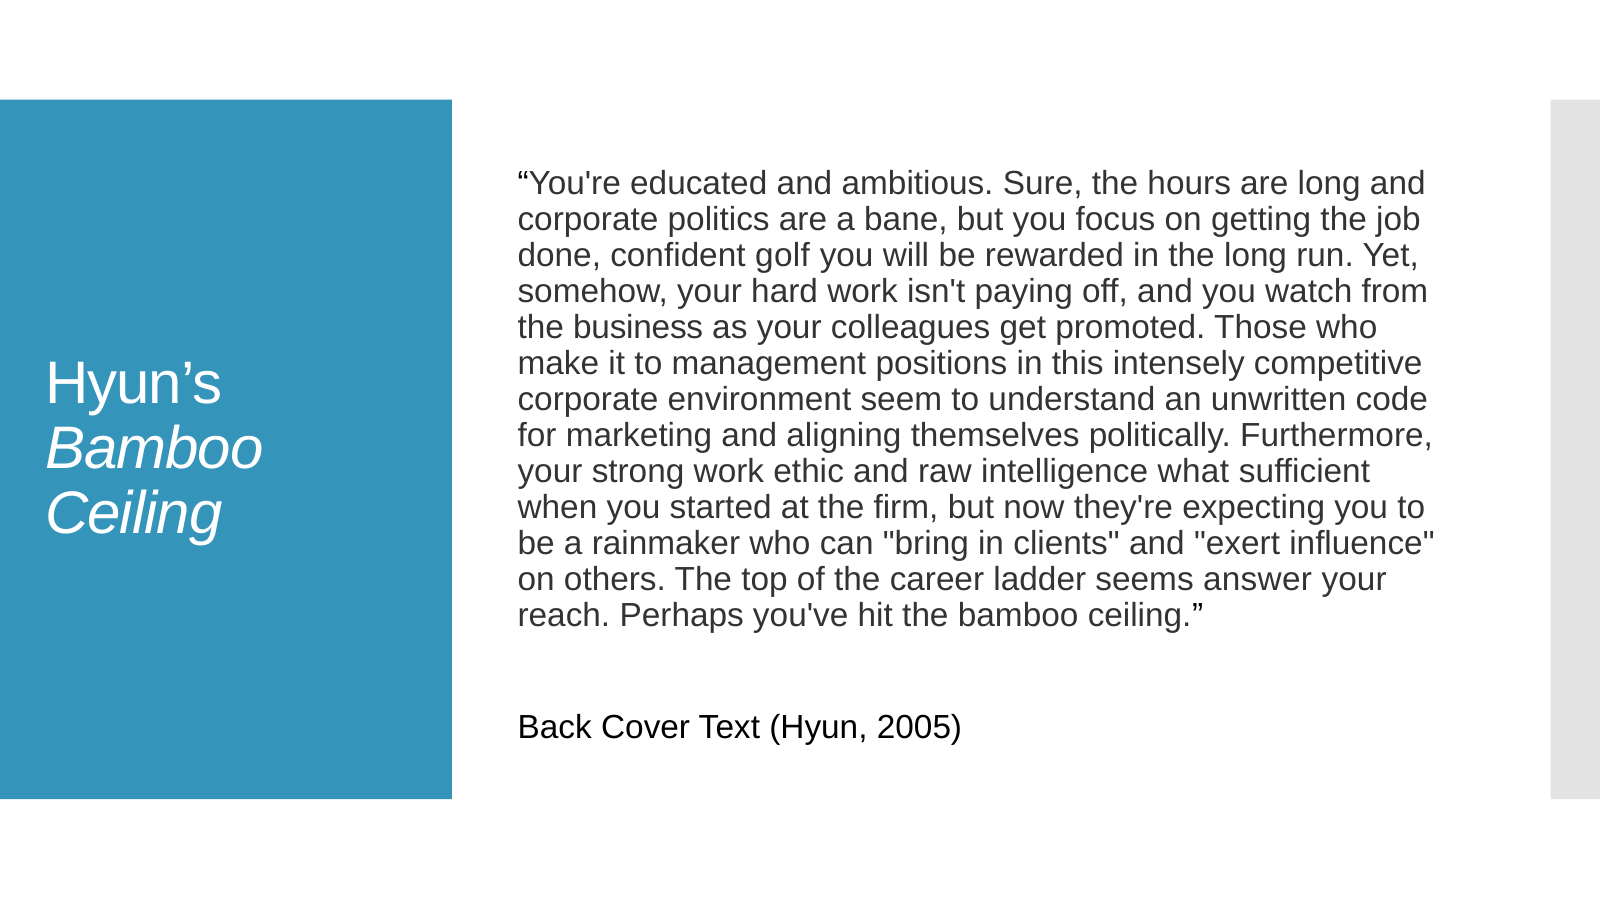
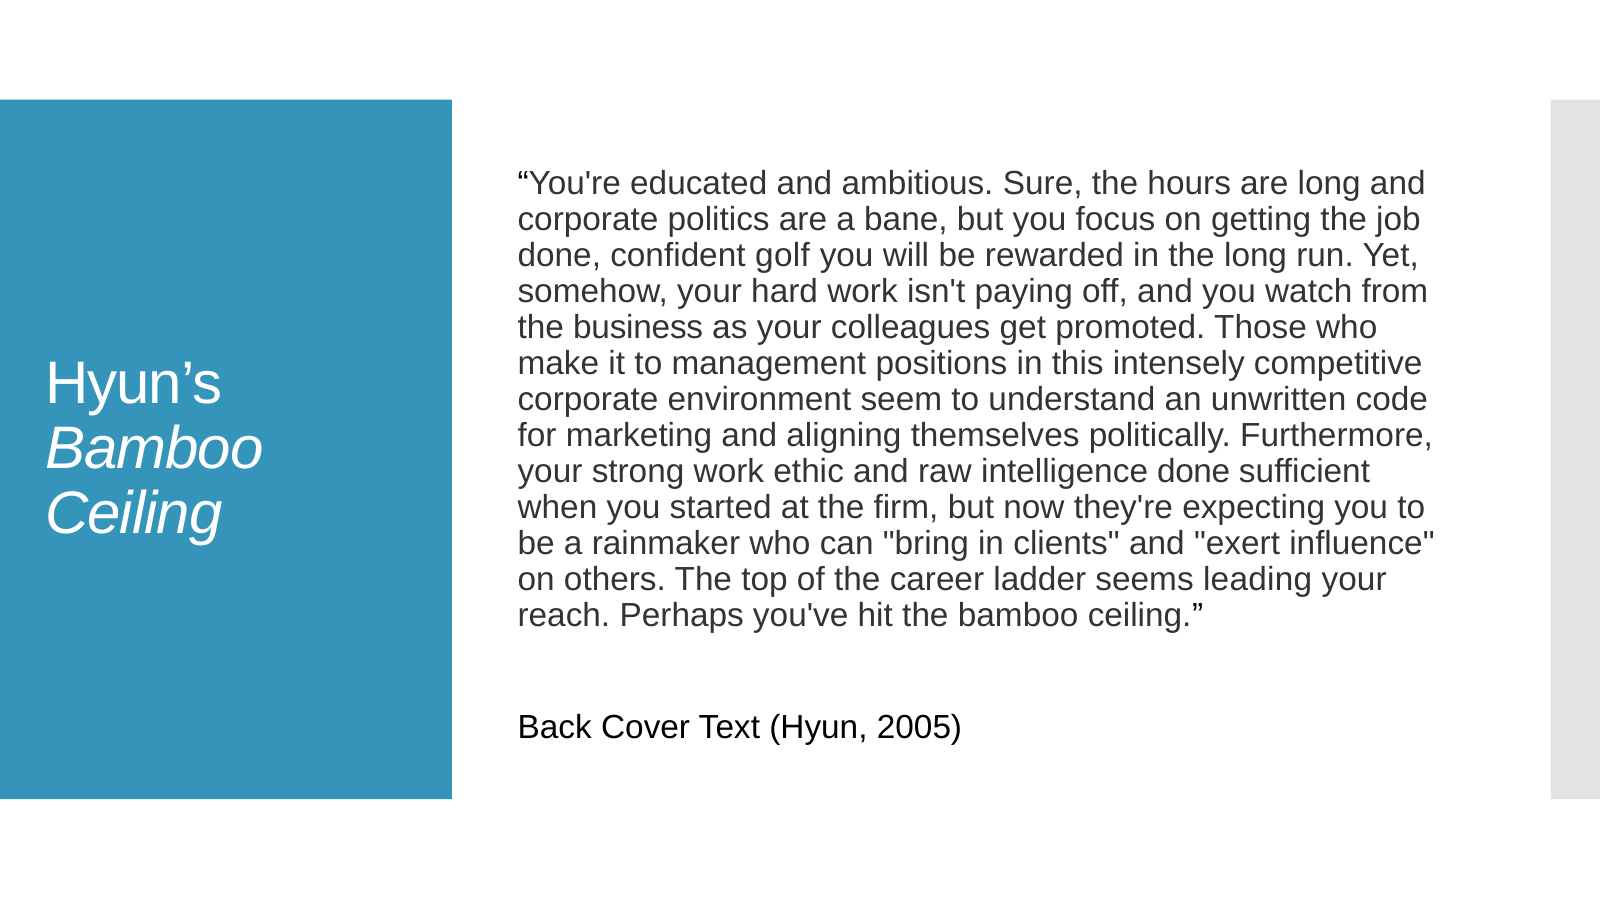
intelligence what: what -> done (1194, 471)
answer: answer -> leading (1258, 579)
